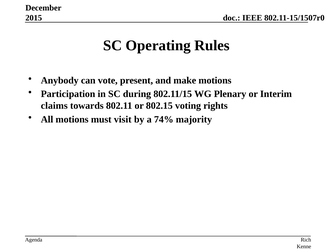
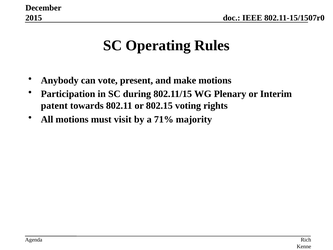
claims: claims -> patent (54, 106)
74%: 74% -> 71% (164, 119)
